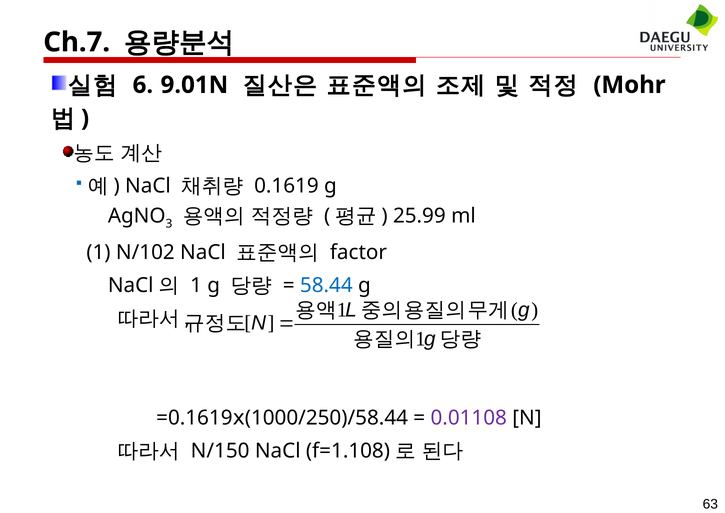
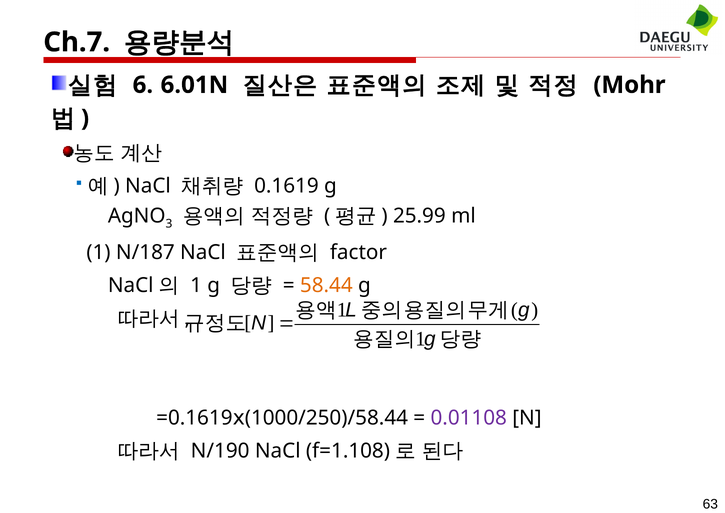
9.01N: 9.01N -> 6.01N (194, 85)
N/102: N/102 -> N/187 (145, 252)
58.44 colour: blue -> orange (326, 285)
N/150: N/150 -> N/190 (220, 451)
